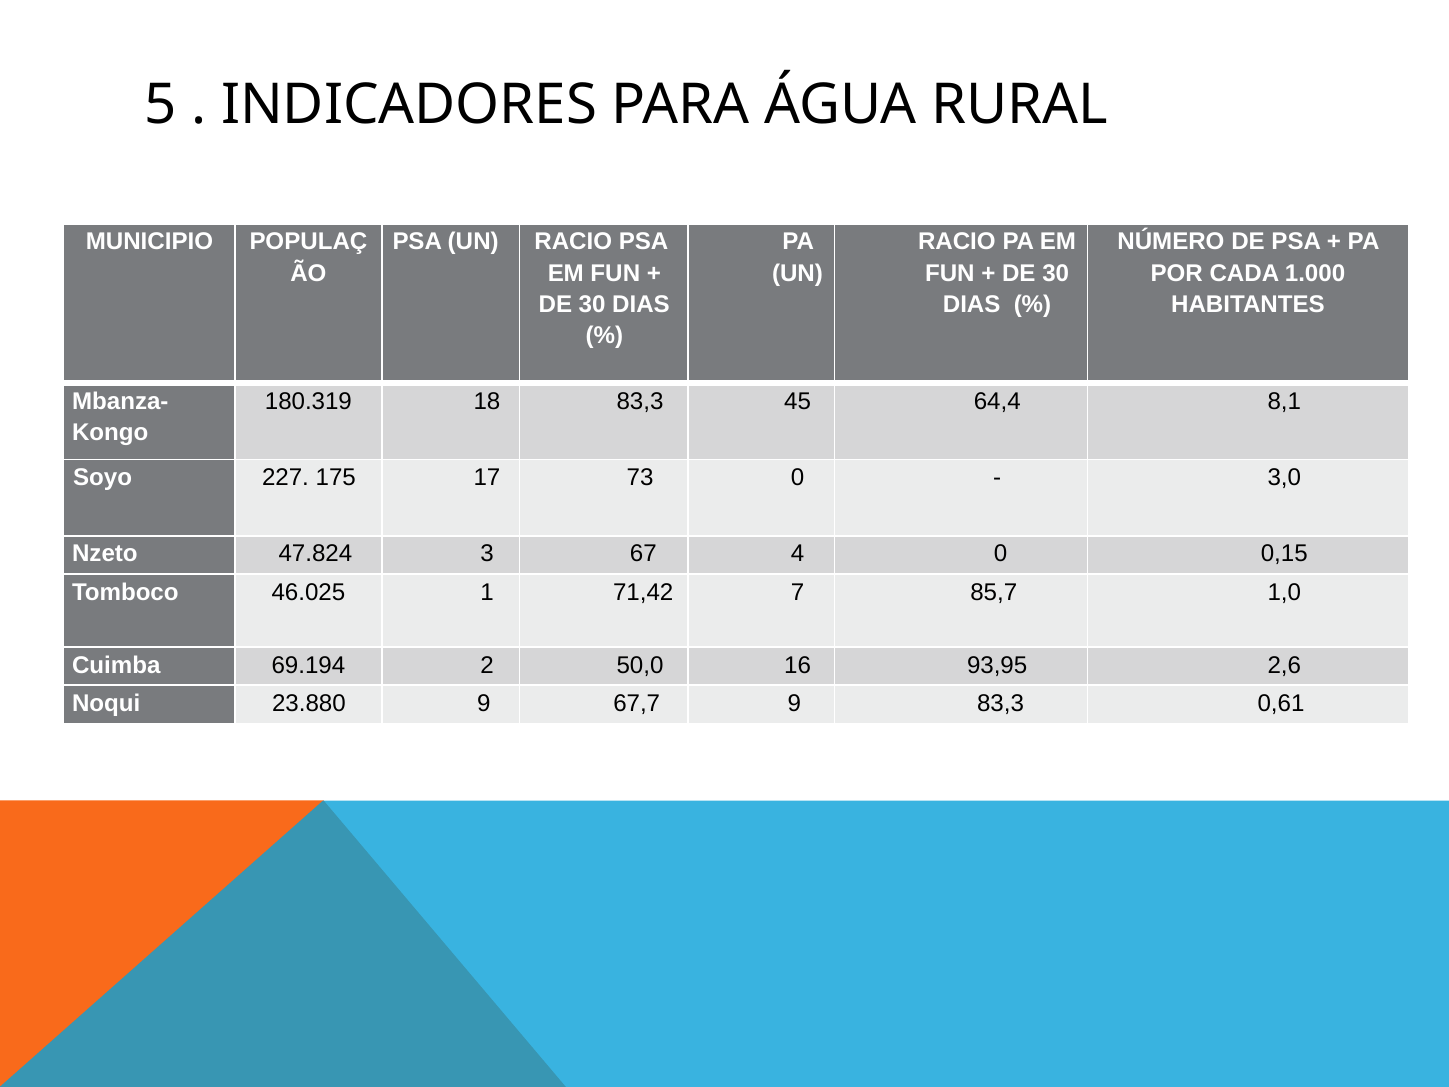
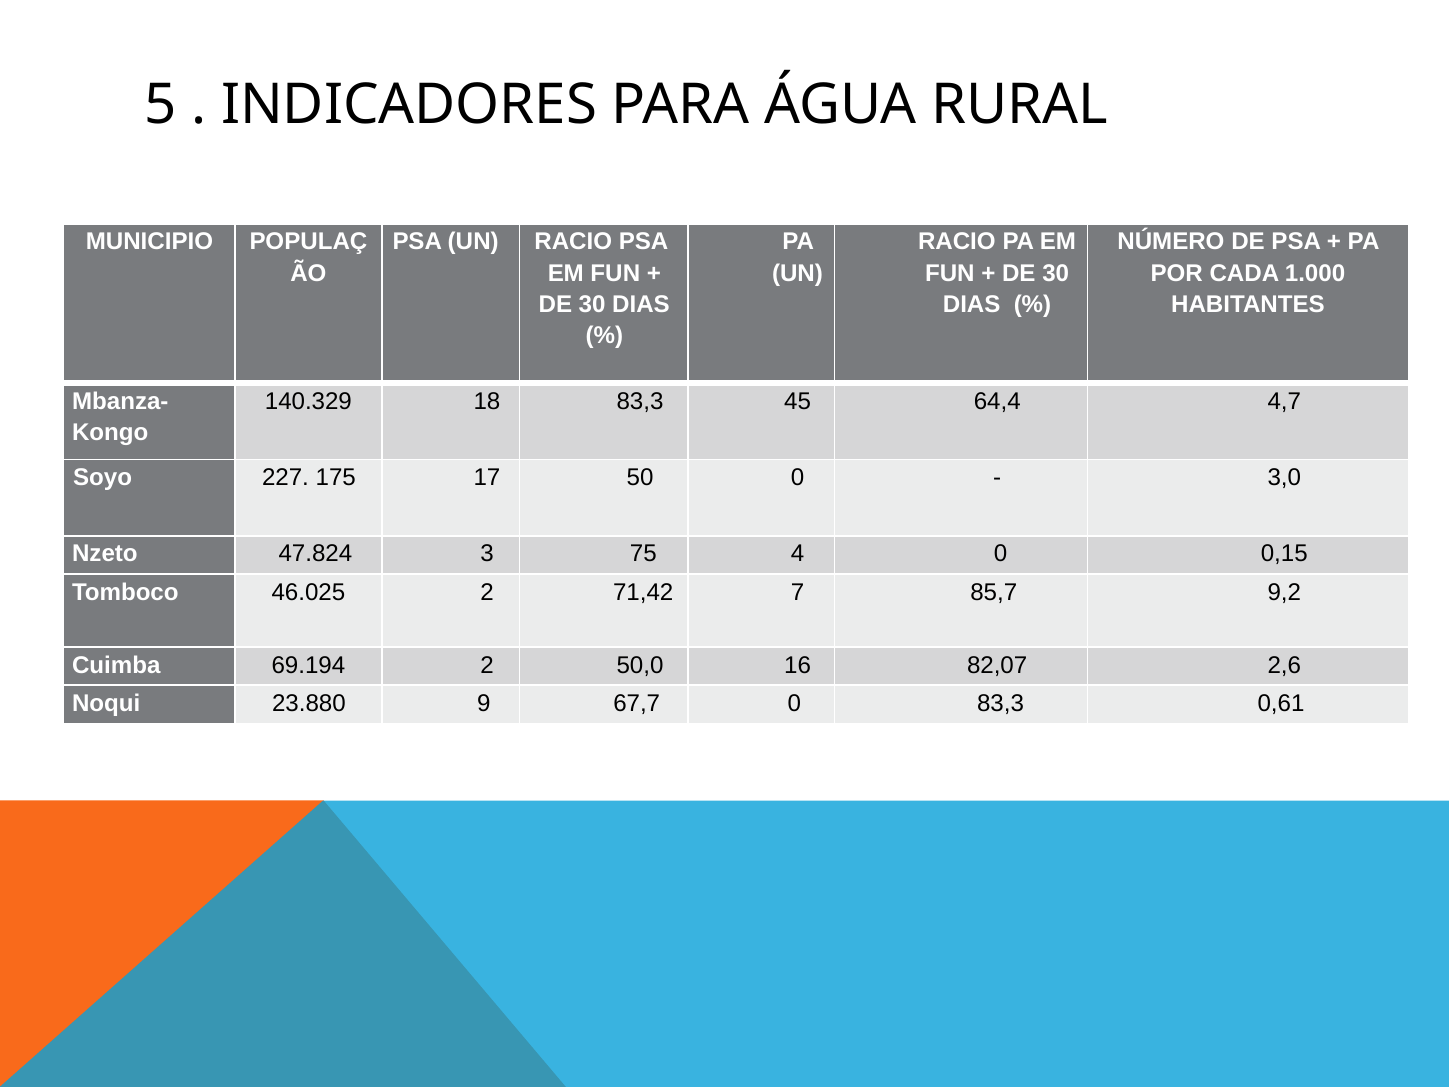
180.319: 180.319 -> 140.329 (308, 401)
8,1: 8,1 -> 4,7 (1284, 401)
73: 73 -> 50 (640, 477)
67: 67 -> 75 (643, 554)
46.025 1: 1 -> 2 (487, 592)
1,0: 1,0 -> 9,2 (1284, 592)
93,95: 93,95 -> 82,07 (997, 665)
67,7 9: 9 -> 0 (794, 703)
